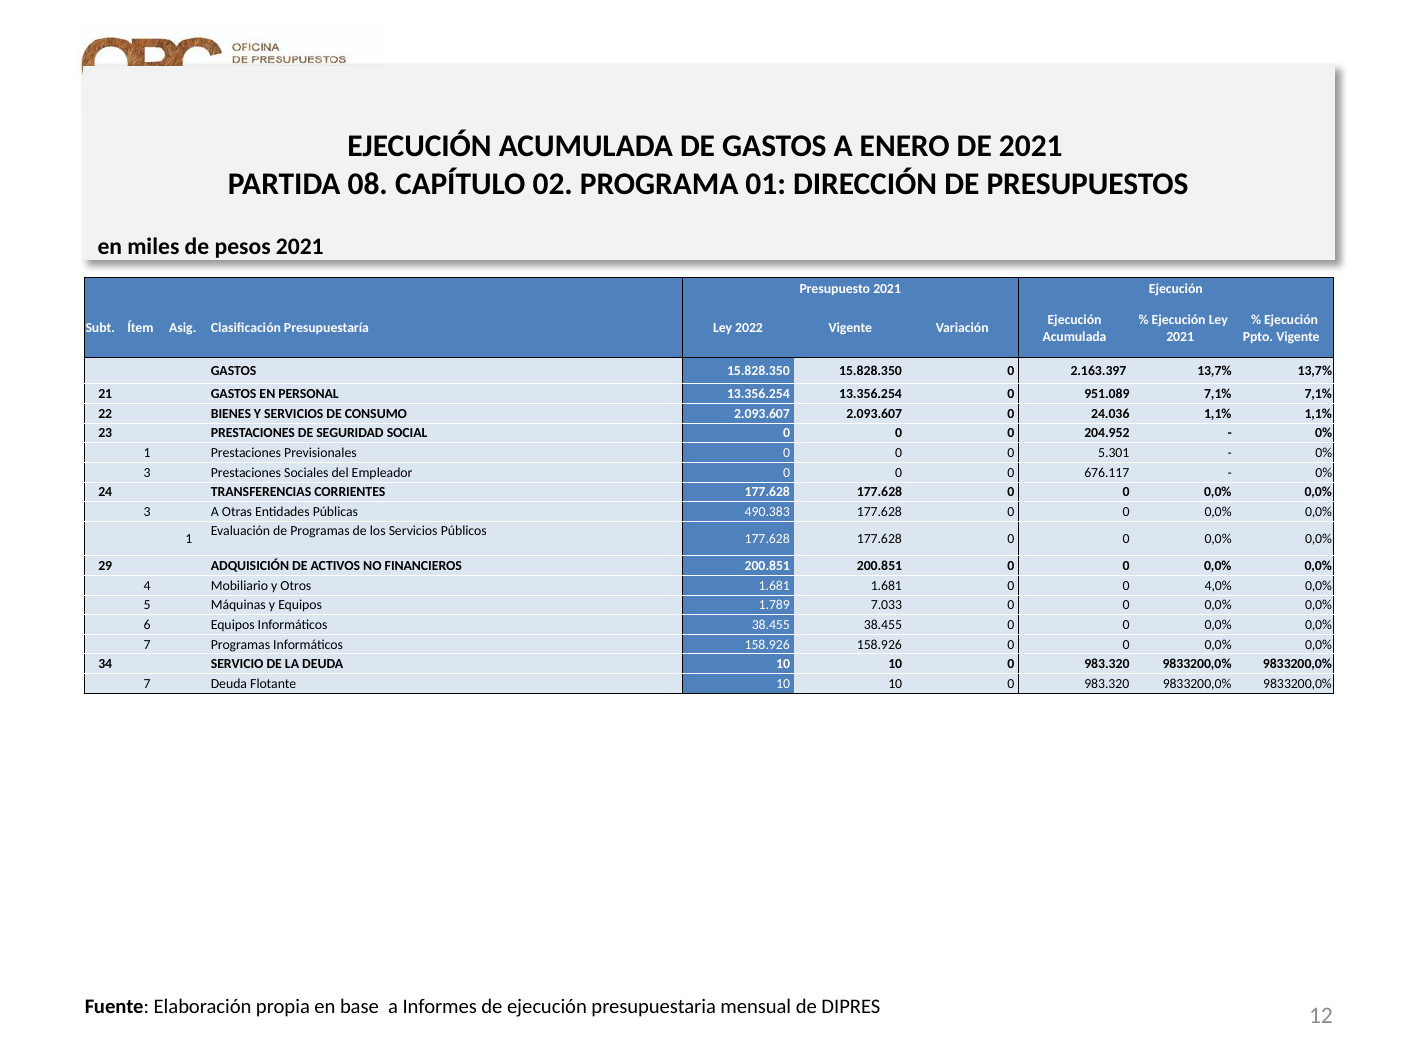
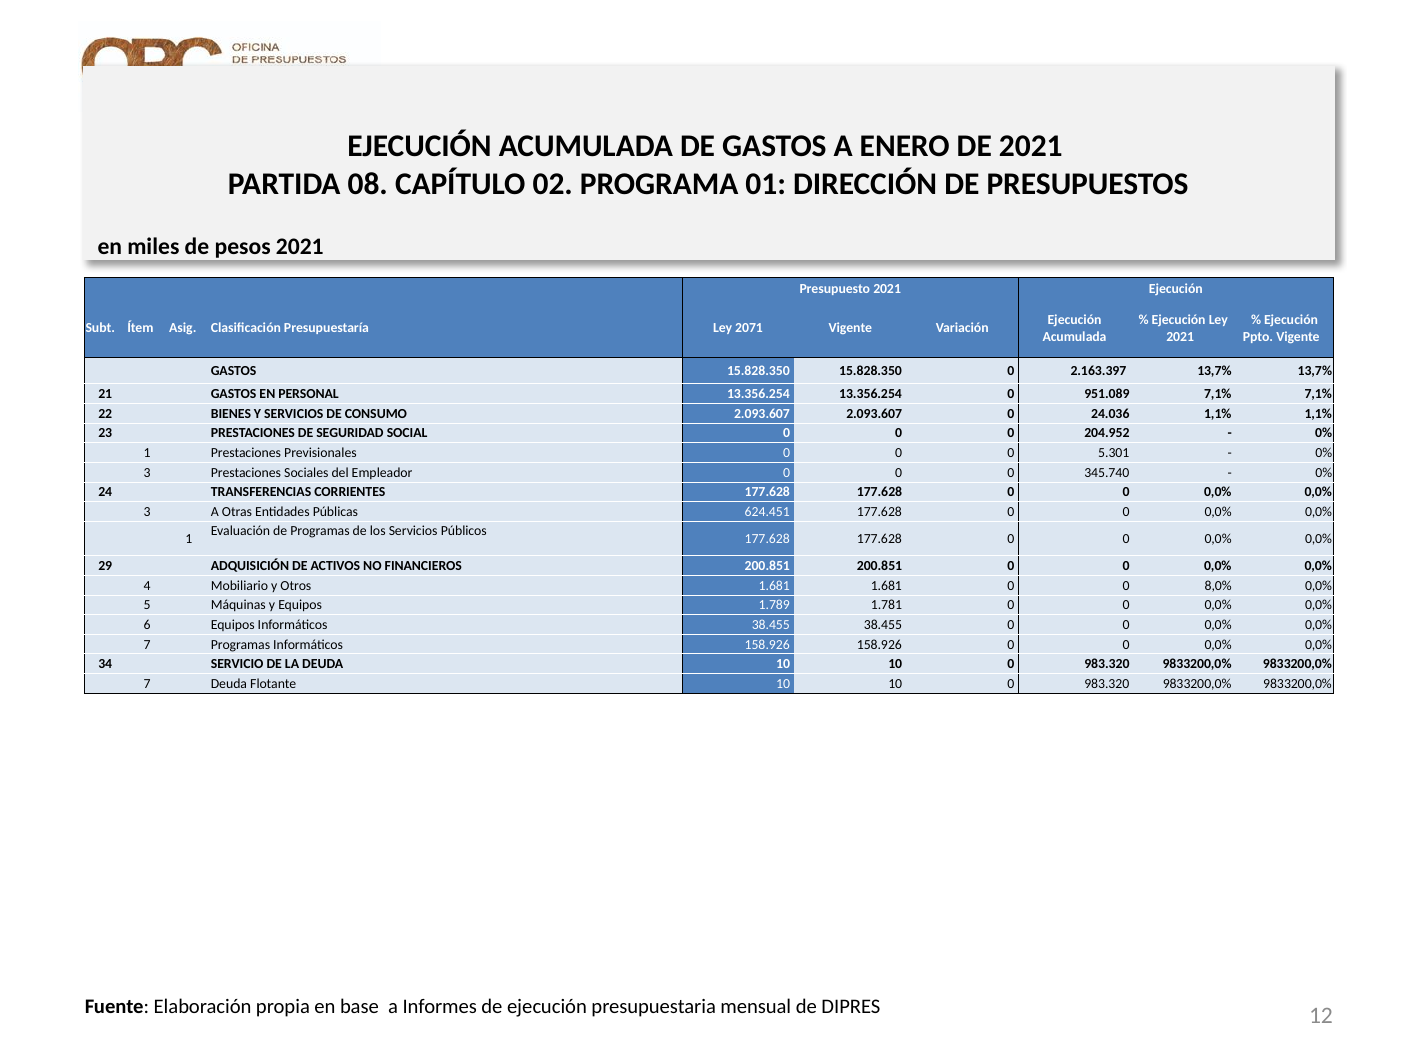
2022: 2022 -> 2071 (749, 328)
676.117: 676.117 -> 345.740 (1107, 473)
490.383: 490.383 -> 624.451 (767, 512)
4,0%: 4,0% -> 8,0% (1218, 585)
7.033: 7.033 -> 1.781 (886, 605)
